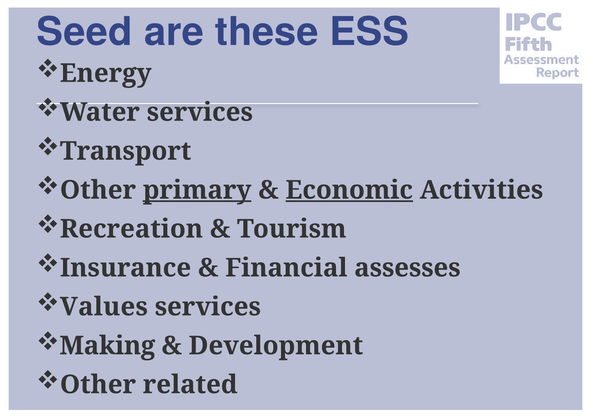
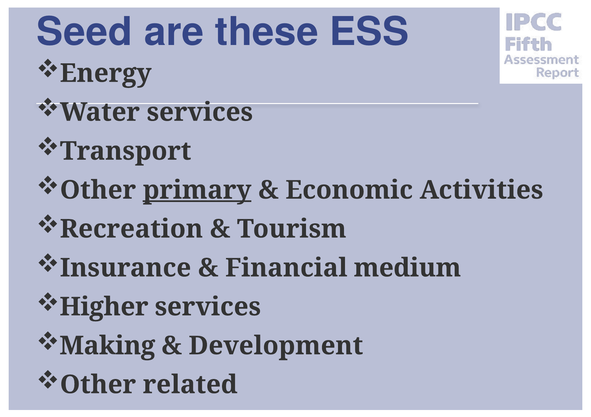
Economic underline: present -> none (349, 190)
assesses: assesses -> medium (407, 268)
Values: Values -> Higher (104, 307)
